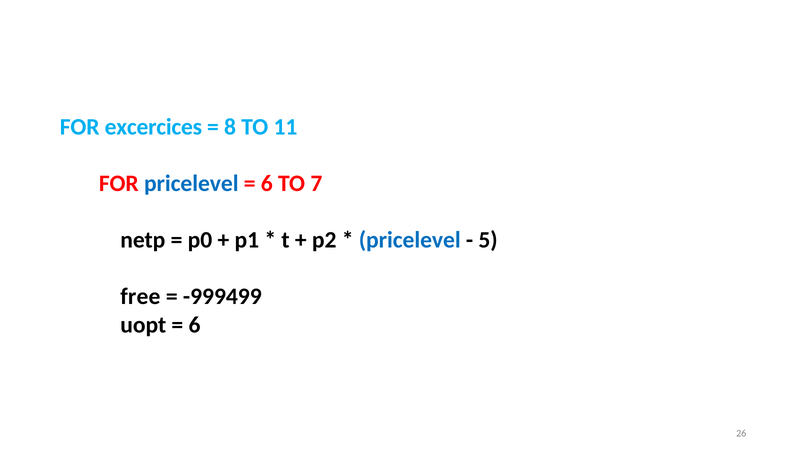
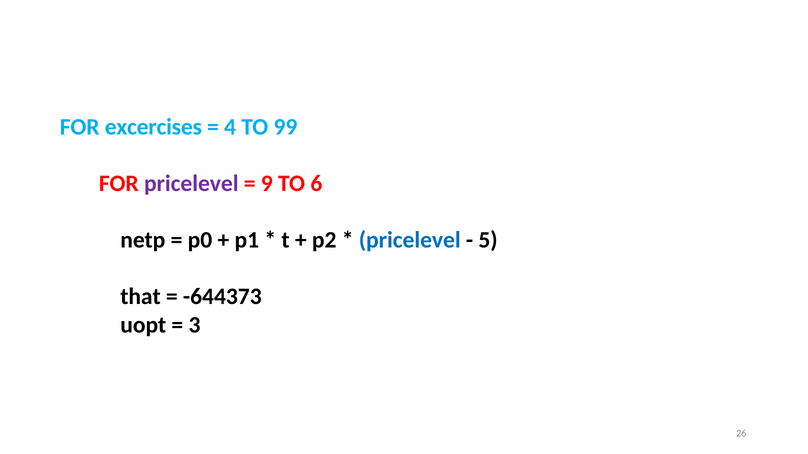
excercices: excercices -> excercises (153, 127)
8: 8 -> 4 (230, 127)
11: 11 -> 99 (285, 127)
pricelevel colour: blue -> purple (191, 184)
6: 6 -> 9 (267, 184)
7: 7 -> 6 (316, 184)
free: free -> that (140, 297)
-999499: -999499 -> -644373 (222, 297)
6: 6 -> 3 (194, 325)
